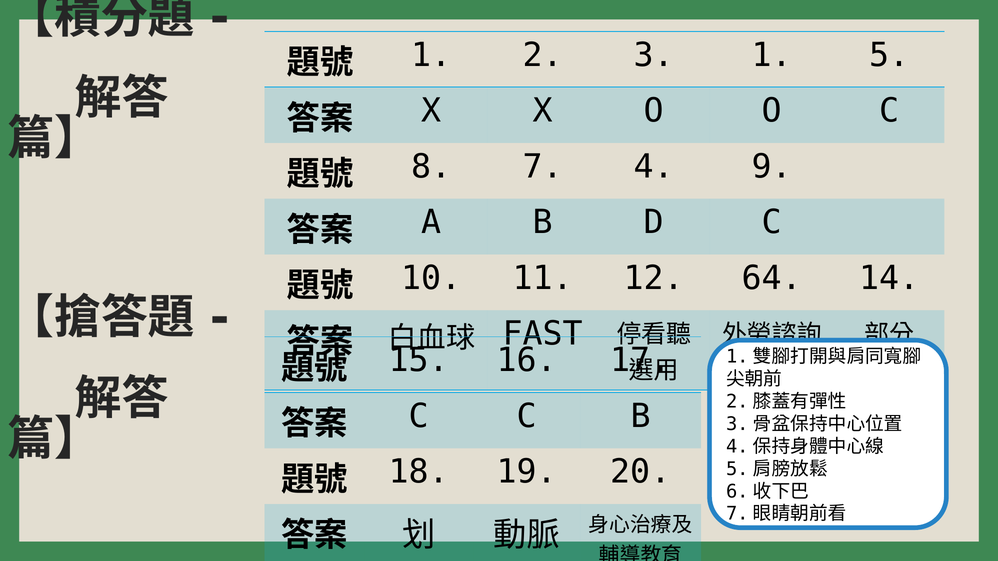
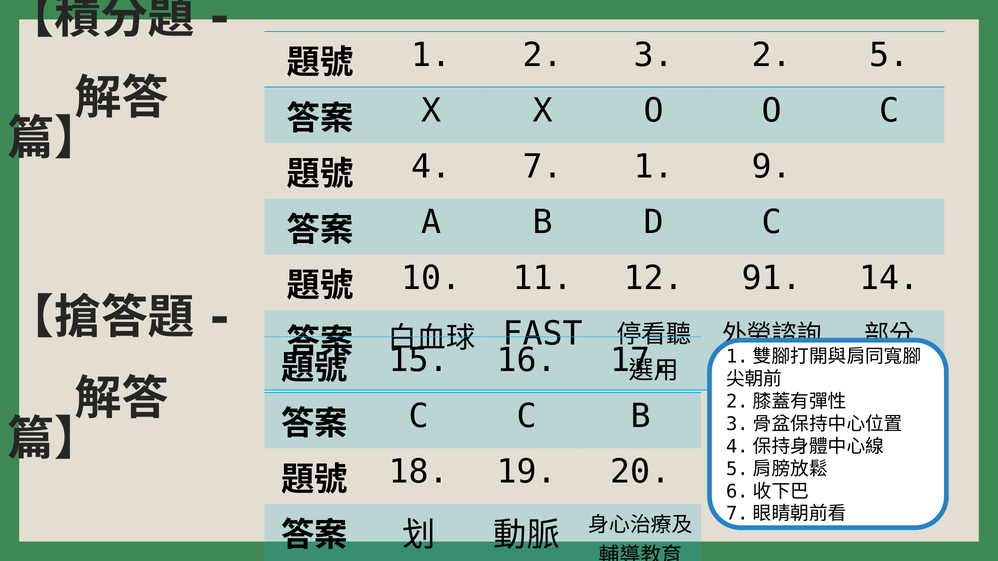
3 1: 1 -> 2 (772, 55)
8: 8 -> 4 (431, 167)
7 4: 4 -> 1 (654, 167)
64: 64 -> 91 (772, 278)
